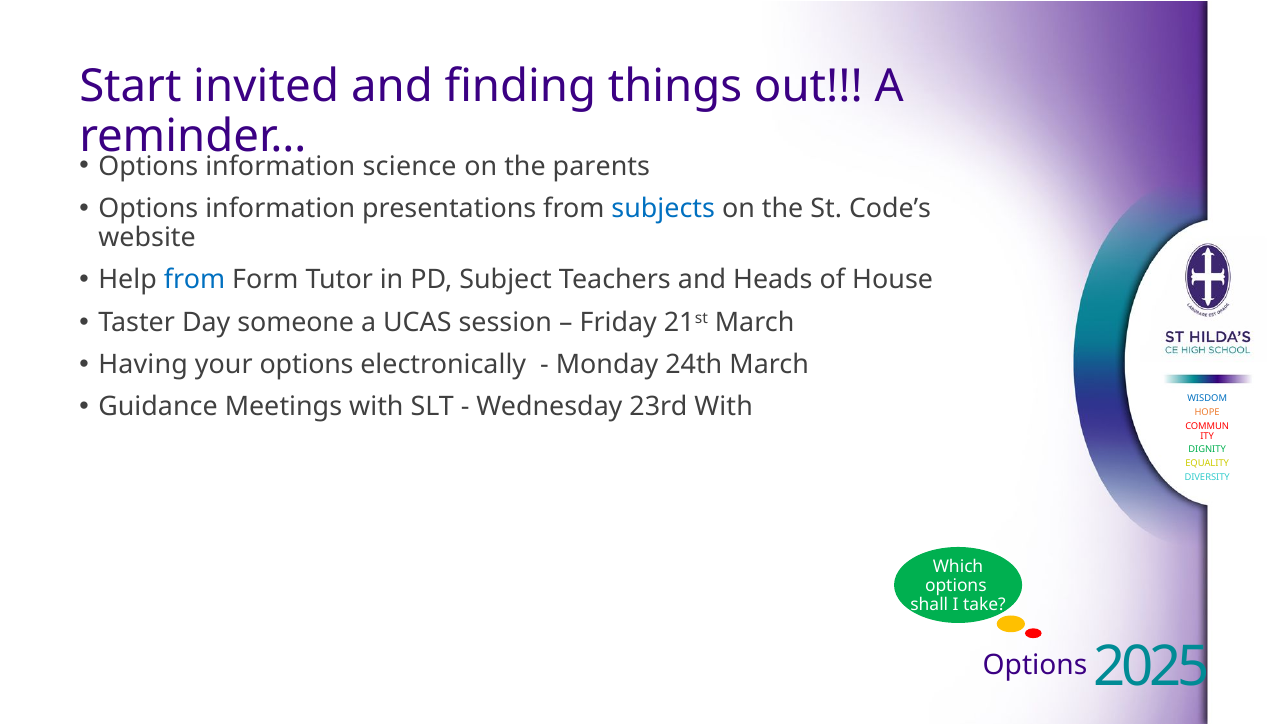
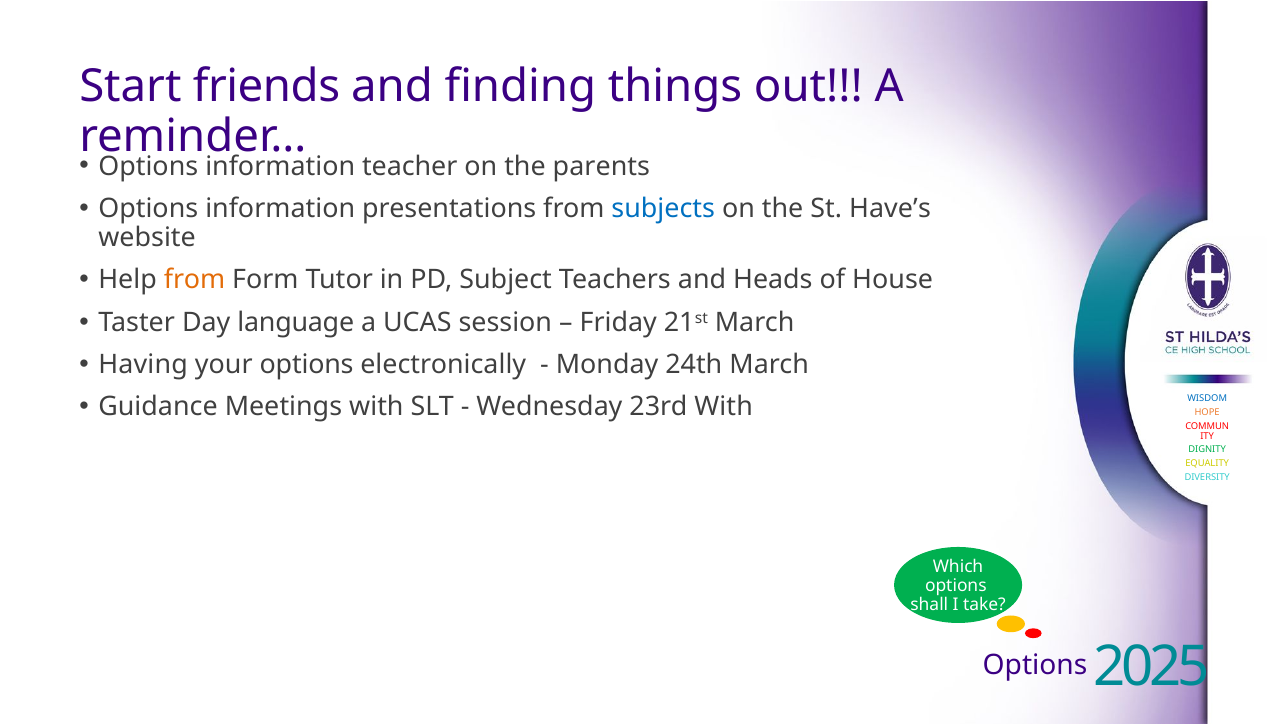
invited: invited -> friends (266, 87)
science: science -> teacher (410, 166)
Code’s: Code’s -> Have’s (890, 209)
from colour: blue -> orange (195, 280)
someone: someone -> language (296, 323)
